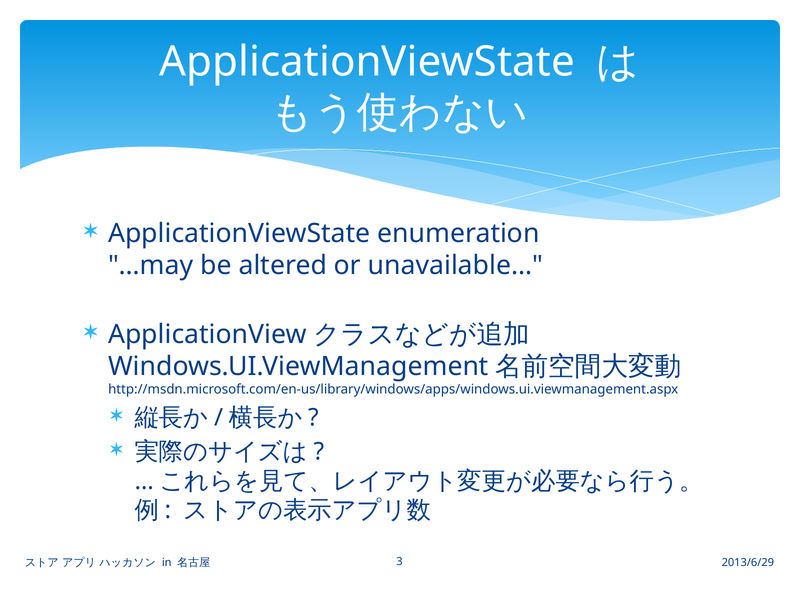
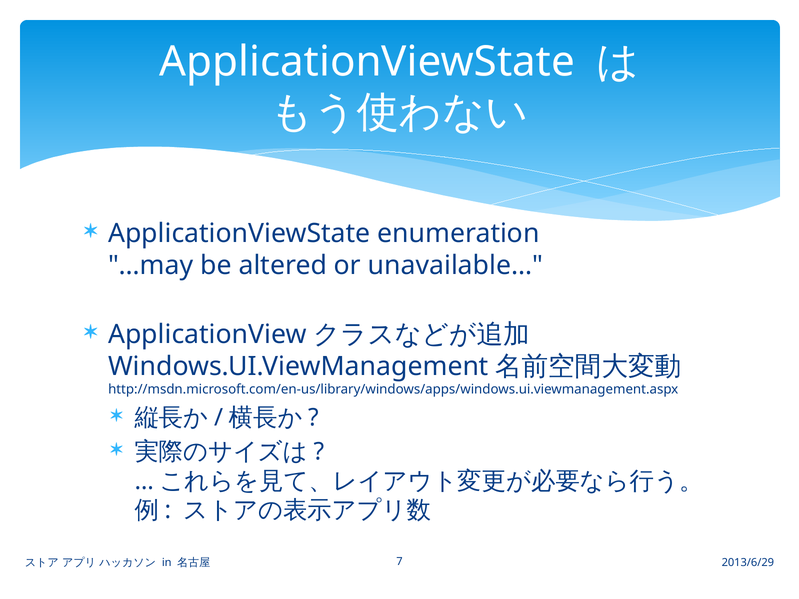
3: 3 -> 7 (400, 562)
